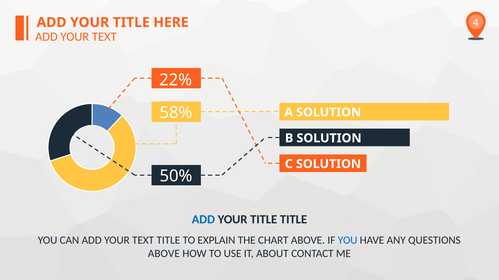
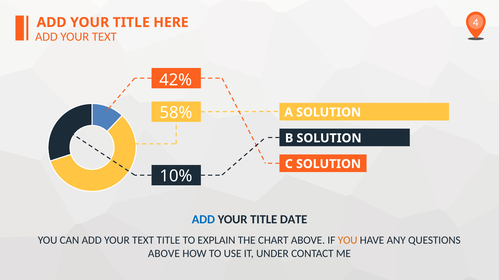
22%: 22% -> 42% (176, 80)
50%: 50% -> 10% (176, 176)
TITLE TITLE: TITLE -> DATE (294, 220)
YOU colour: blue -> orange (348, 241)
ABOUT: ABOUT -> UNDER (272, 254)
